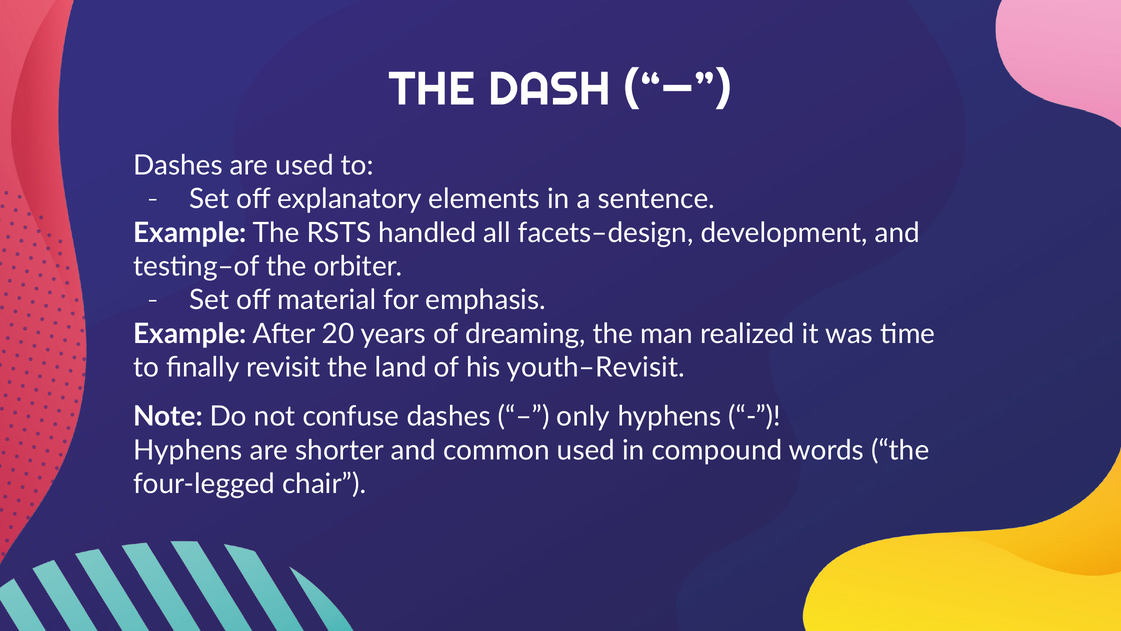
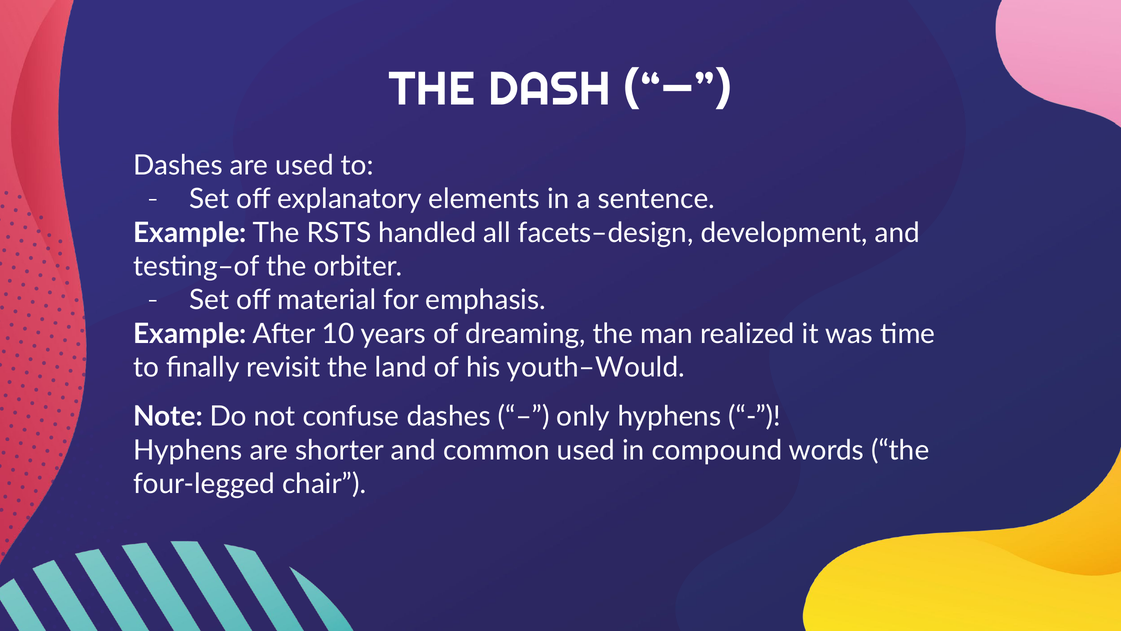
20: 20 -> 10 (338, 334)
youth–Revisit: youth–Revisit -> youth–Would (596, 367)
